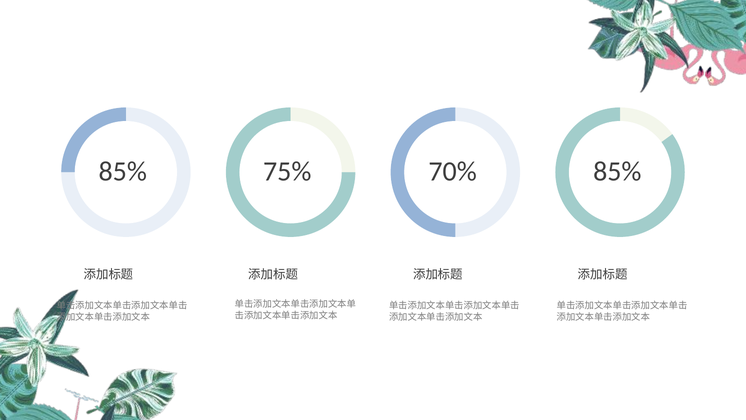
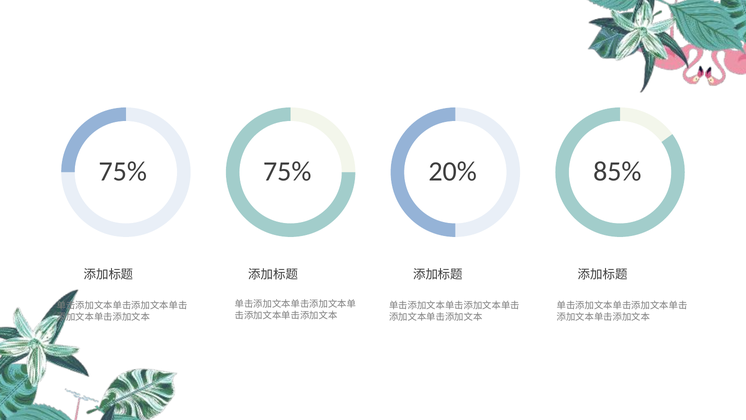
85%: 85% -> 75% (123, 172)
70%: 70% -> 20% (453, 172)
